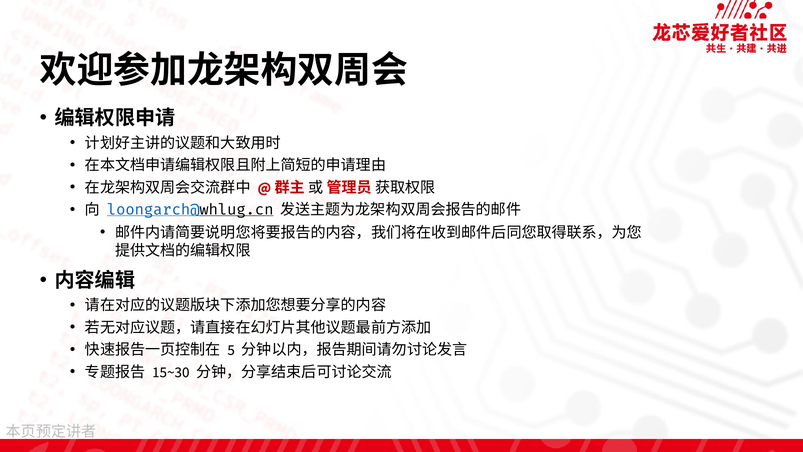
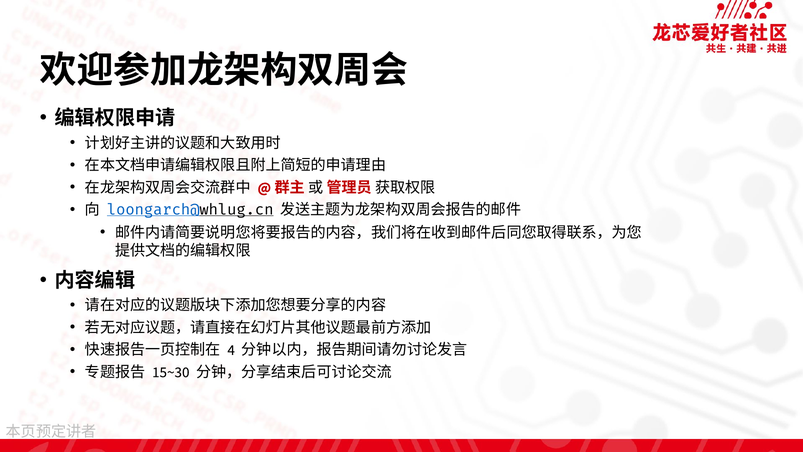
5: 5 -> 4 (231, 350)
